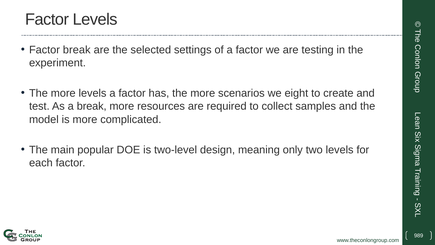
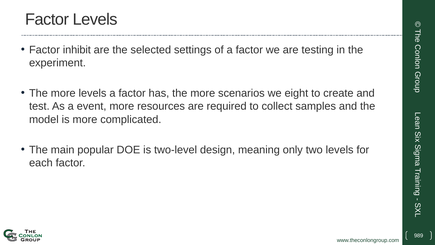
Factor break: break -> inhibit (77, 50)
a break: break -> event (92, 106)
